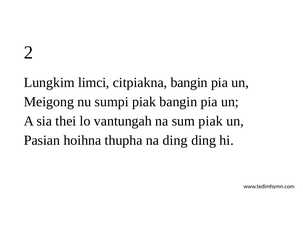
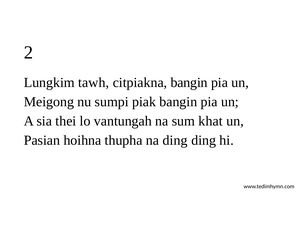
limci: limci -> tawh (94, 83)
sum piak: piak -> khat (211, 121)
